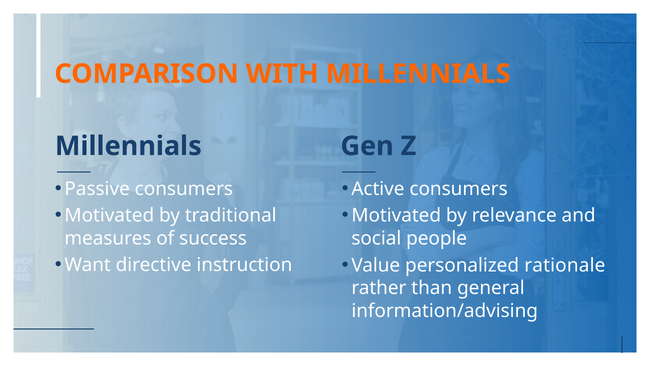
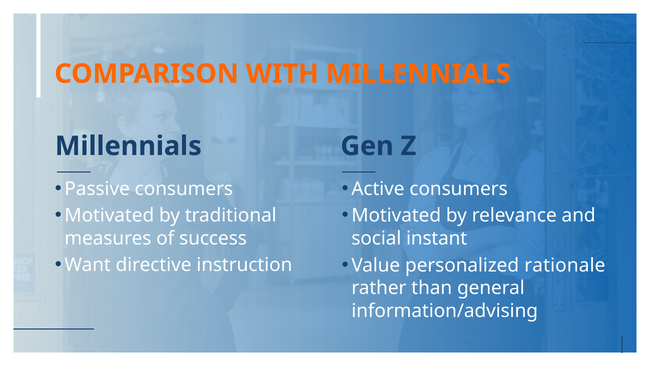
people: people -> instant (437, 238)
